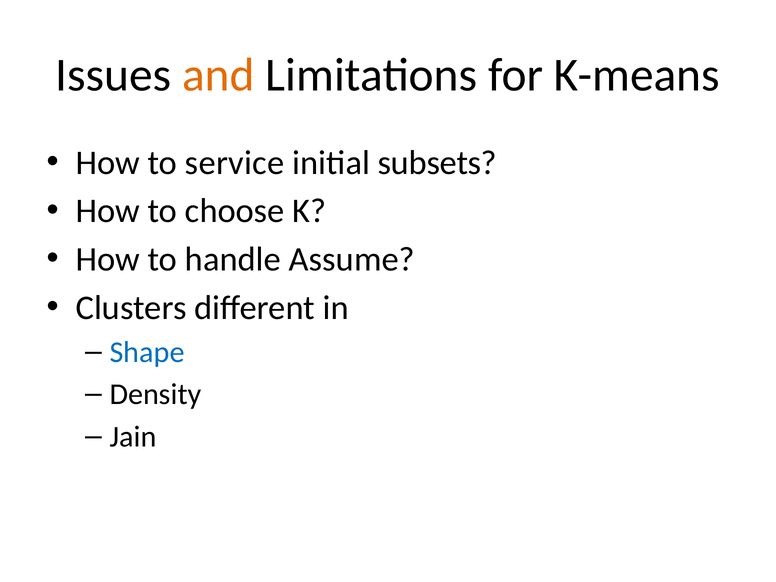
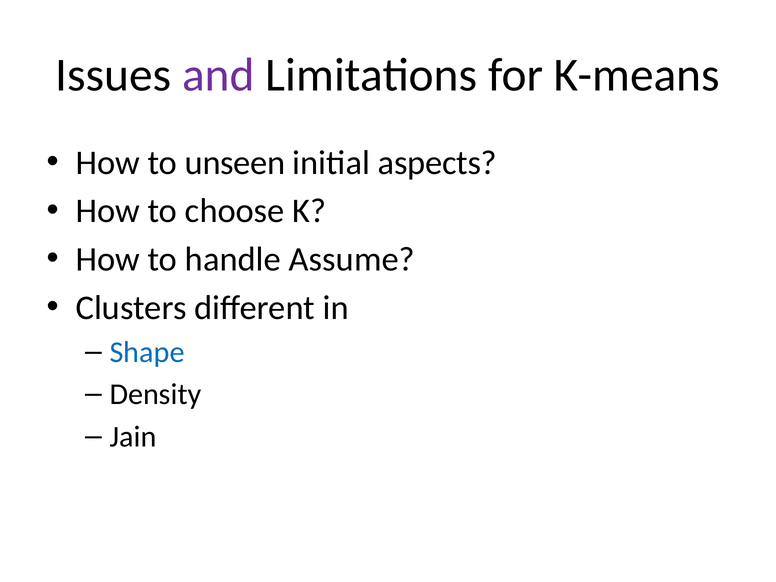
and colour: orange -> purple (218, 75)
service: service -> unseen (235, 163)
subsets: subsets -> aspects (437, 163)
